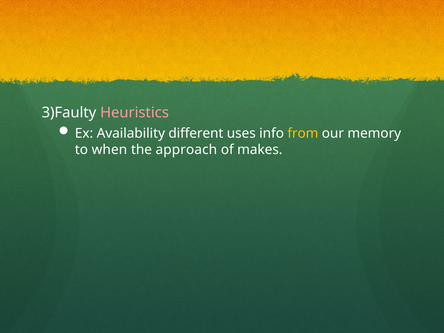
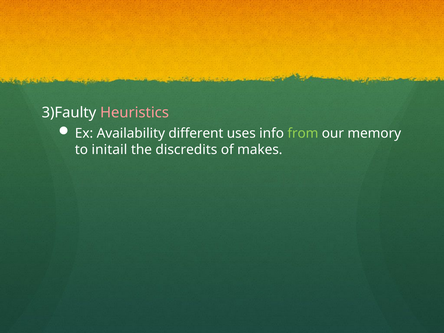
from colour: yellow -> light green (303, 133)
when: when -> initail (109, 150)
approach: approach -> discredits (186, 150)
